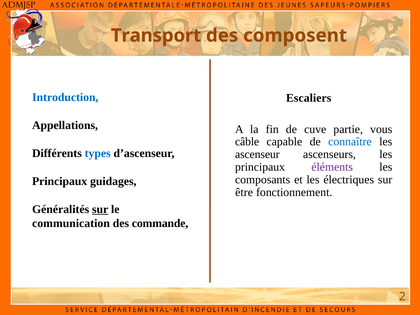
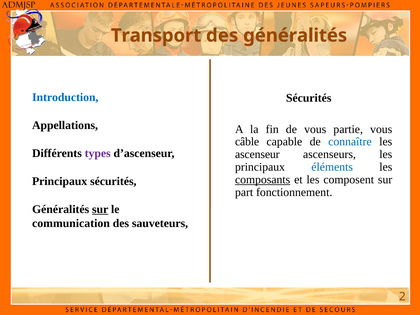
des composent: composent -> généralités (295, 35)
Escaliers: Escaliers -> Sécurités (309, 98)
de cuve: cuve -> vous (315, 129)
types colour: blue -> purple (98, 153)
éléments colour: purple -> blue (332, 167)
composants underline: none -> present (263, 180)
électriques: électriques -> composent (349, 180)
Principaux guidages: guidages -> sécurités (113, 181)
être: être -> part (244, 192)
commande: commande -> sauveteurs (160, 223)
